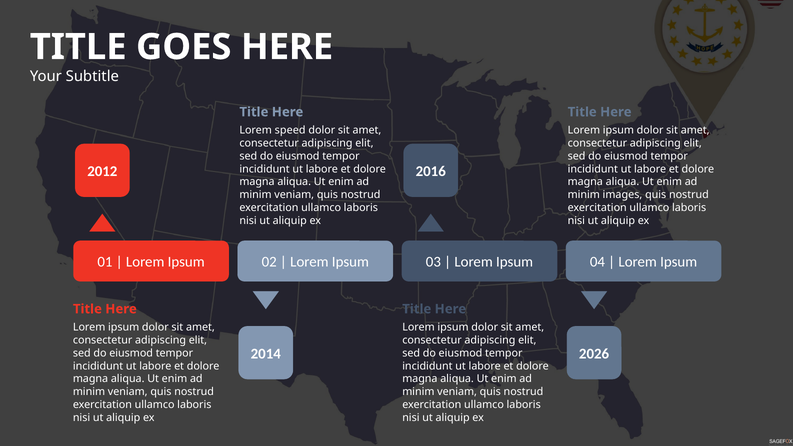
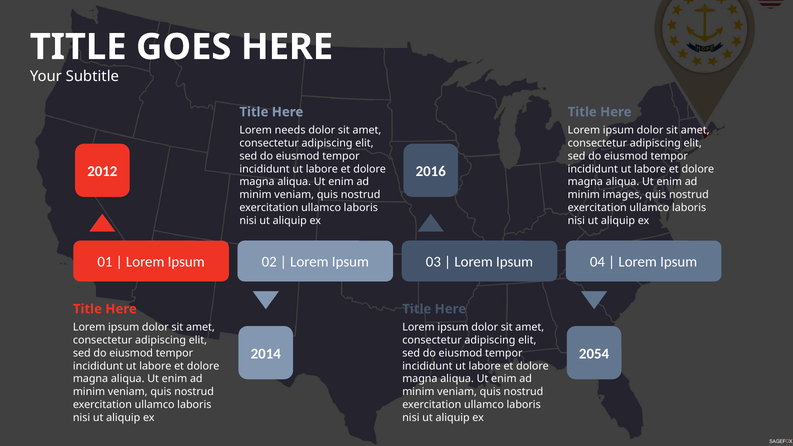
speed: speed -> needs (290, 130)
2026: 2026 -> 2054 (594, 354)
